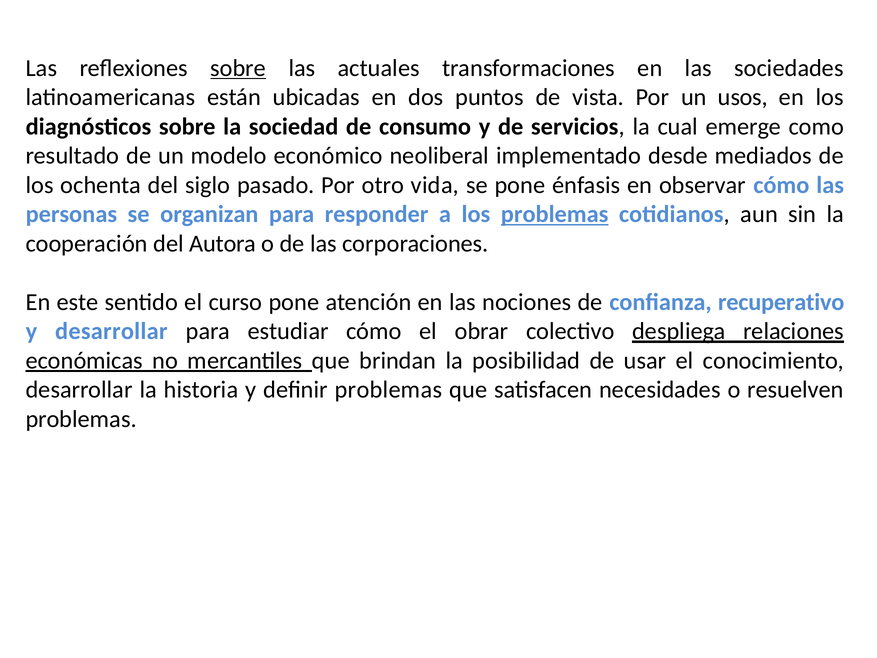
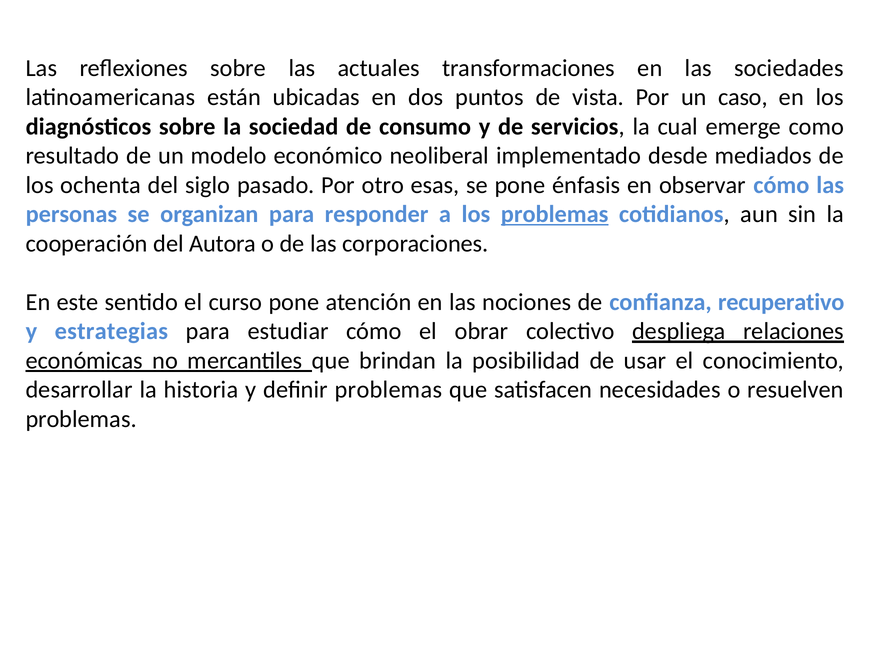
sobre underline: present -> none (238, 68)
usos: usos -> caso (743, 97)
vida: vida -> esas (435, 185)
y desarrollar: desarrollar -> estrategias (111, 331)
